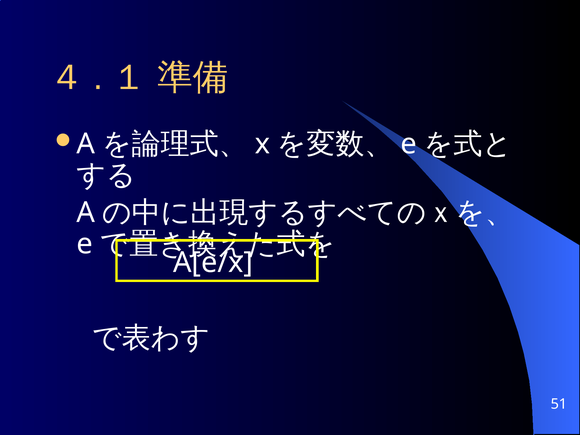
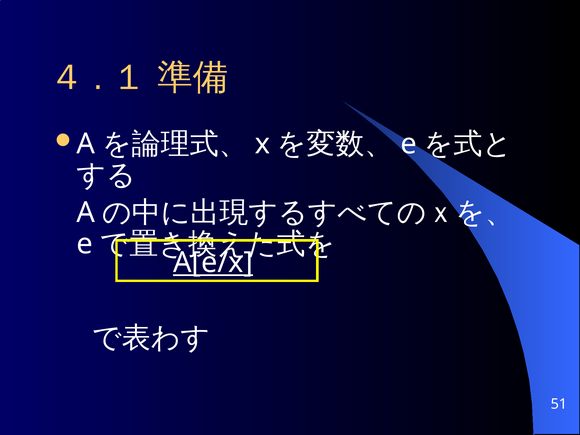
A[e/x underline: none -> present (213, 263)
